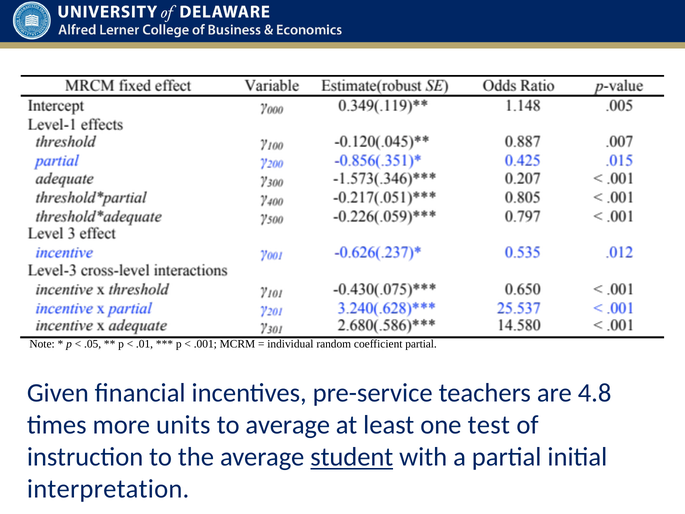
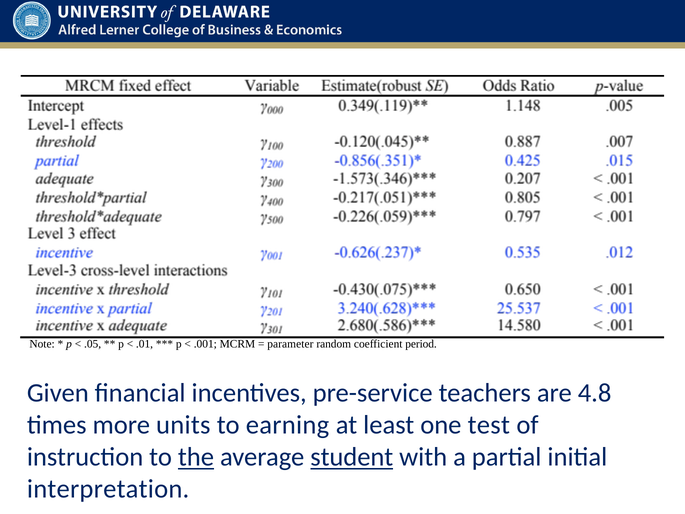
individual: individual -> parameter (290, 344)
coefficient partial: partial -> period (421, 344)
to average: average -> earning (288, 425)
the underline: none -> present (196, 457)
